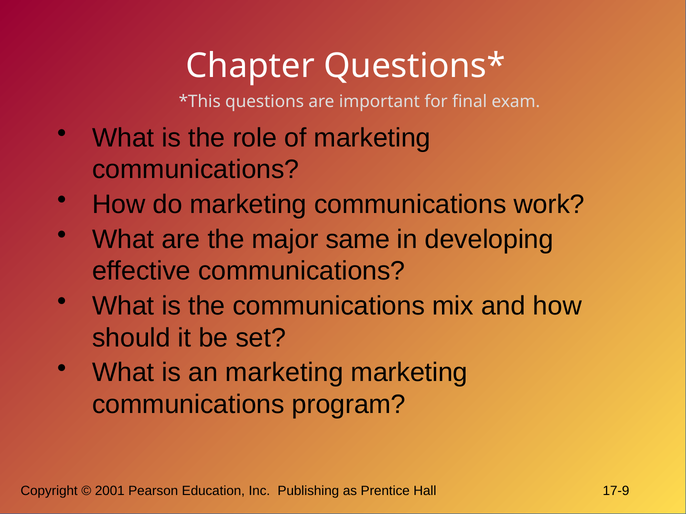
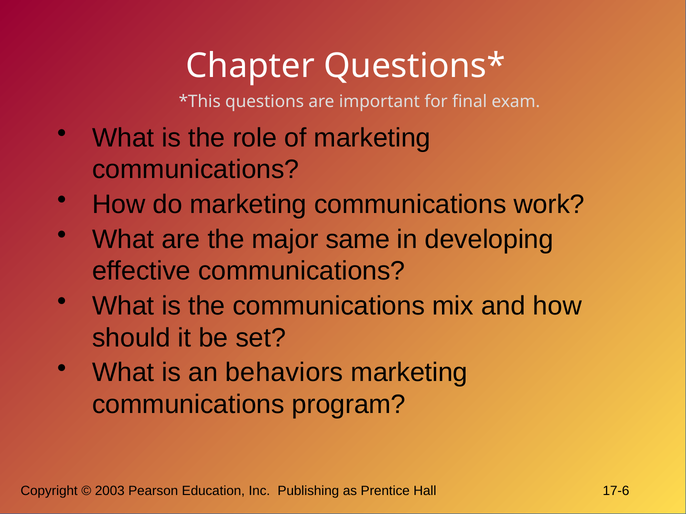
an marketing: marketing -> behaviors (284, 373)
2001: 2001 -> 2003 (110, 491)
17-9: 17-9 -> 17-6 (616, 491)
